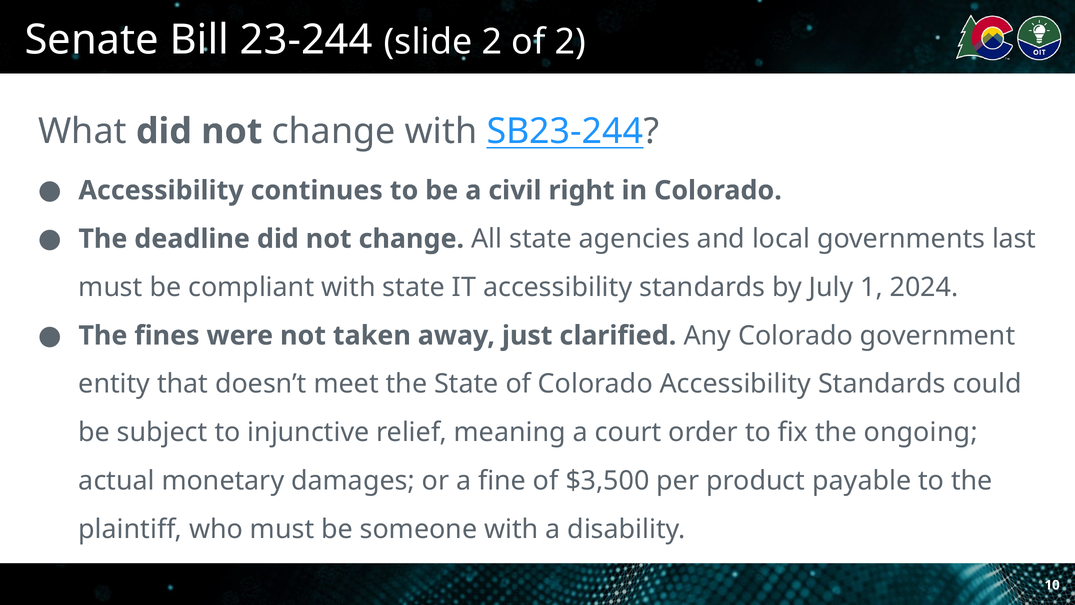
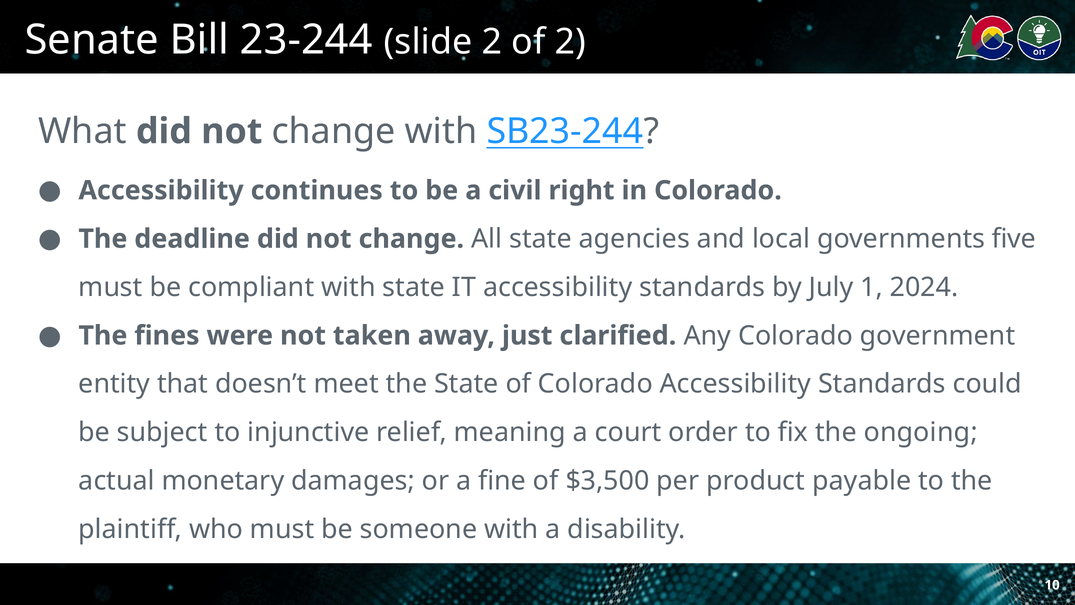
last: last -> five (1014, 239)
